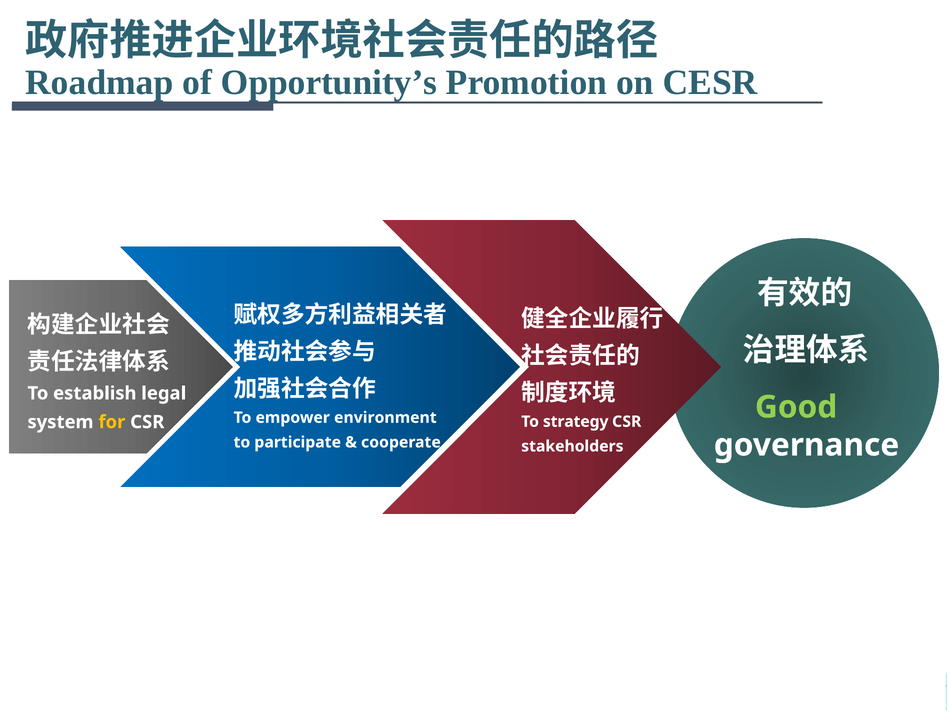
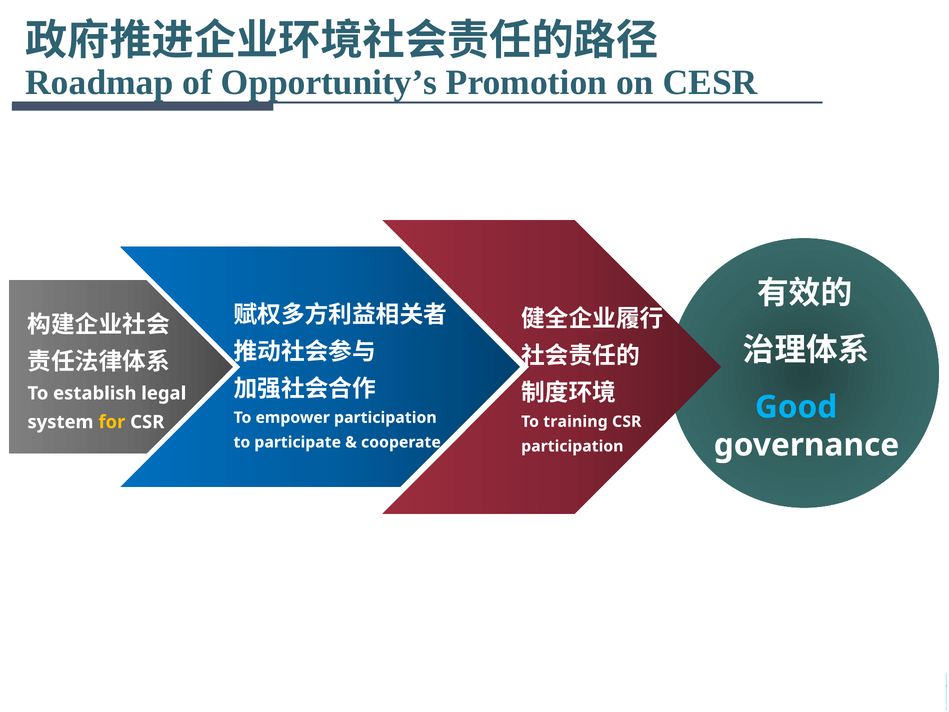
Good colour: light green -> light blue (796, 407)
empower environment: environment -> participation (385, 417)
strategy: strategy -> training (576, 421)
stakeholders: stakeholders -> participation (572, 446)
